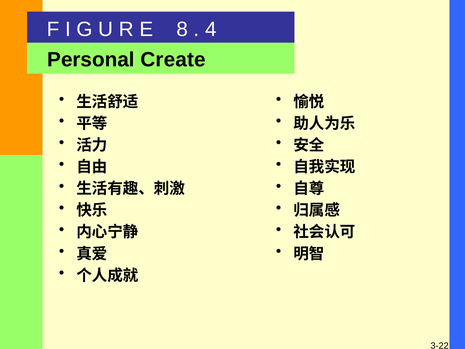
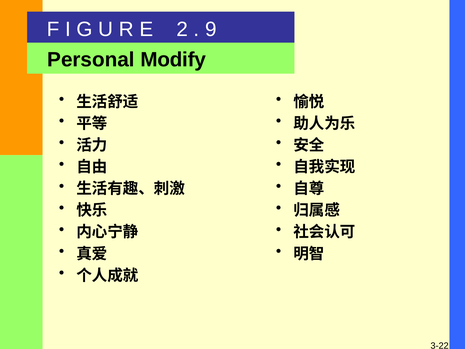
8: 8 -> 2 (182, 29)
4: 4 -> 9 (211, 29)
Create: Create -> Modify (173, 60)
